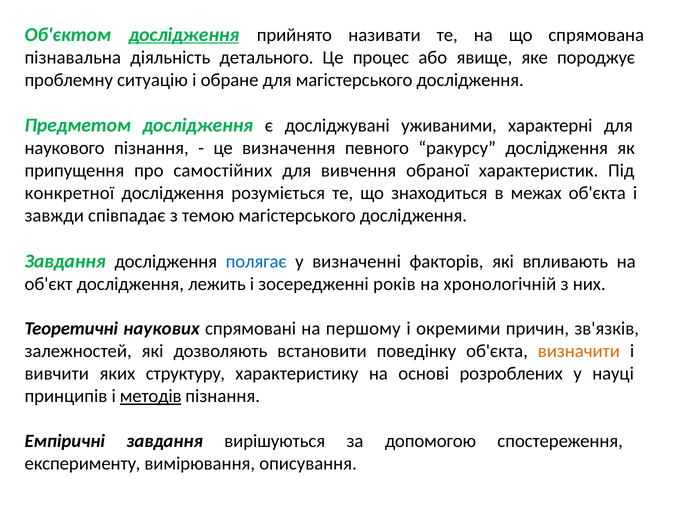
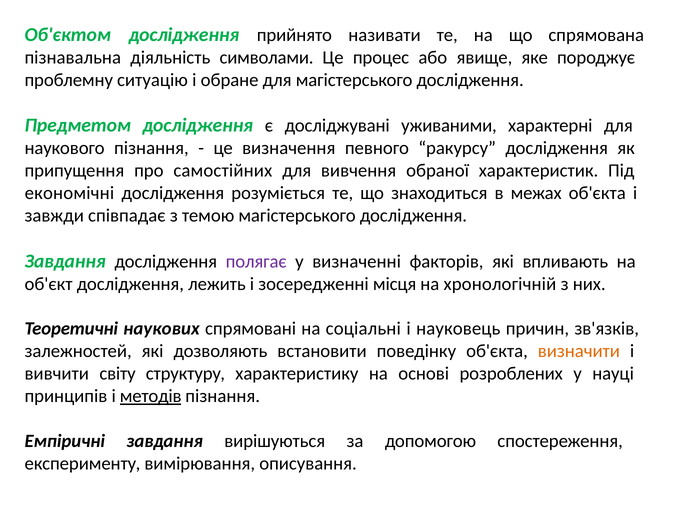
дослідження underline: present -> none (184, 35)
детального: детального -> символами (267, 58)
конкретної: конкретної -> економічні (69, 193)
полягає colour: blue -> purple (256, 261)
років: років -> місця (395, 284)
першому: першому -> соціальні (363, 329)
окремими: окремими -> науковець (458, 329)
яких: яких -> світу (118, 374)
